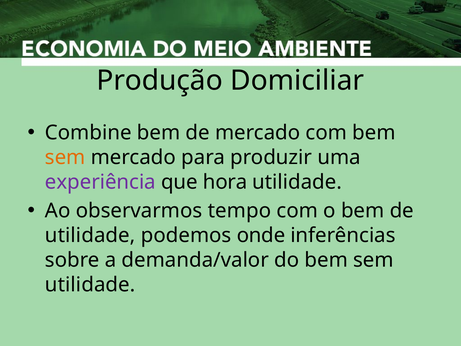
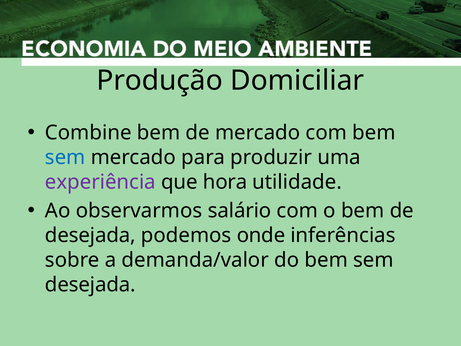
sem colour: orange -> blue (65, 157)
tempo: tempo -> salário (240, 211)
utilidade: utilidade -> desejada (90, 235)
utilidade: utilidade -> desejada (90, 285)
